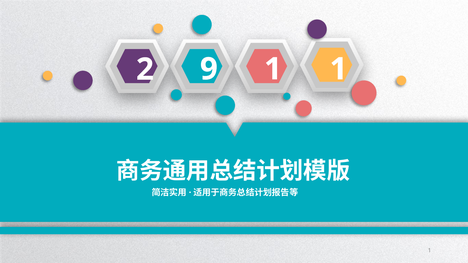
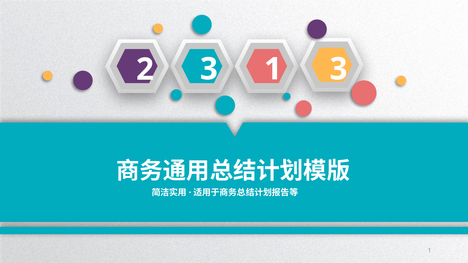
2 9: 9 -> 3 (209, 69)
1 1: 1 -> 3 (339, 69)
